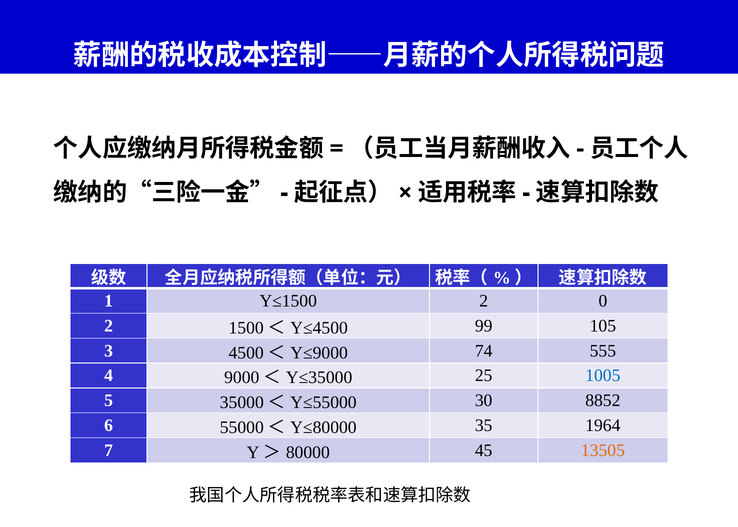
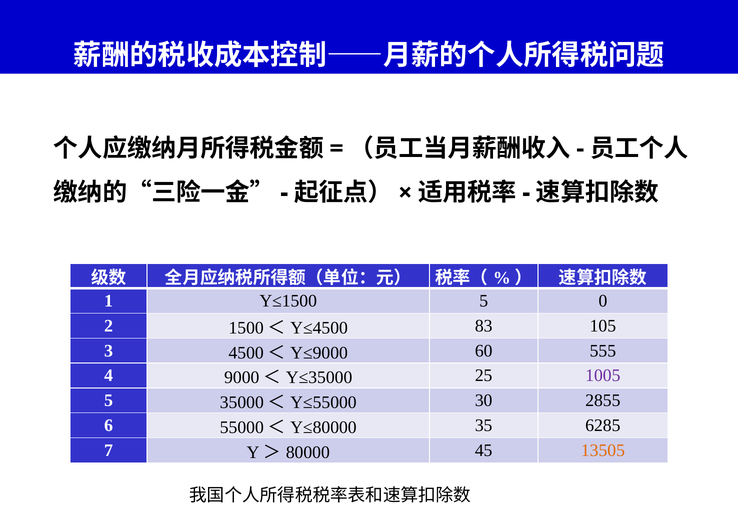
Y≤1500 2: 2 -> 5 (484, 301)
99: 99 -> 83 (484, 326)
74: 74 -> 60 (484, 351)
1005 colour: blue -> purple (603, 376)
8852: 8852 -> 2855 (603, 401)
1964: 1964 -> 6285 (603, 426)
